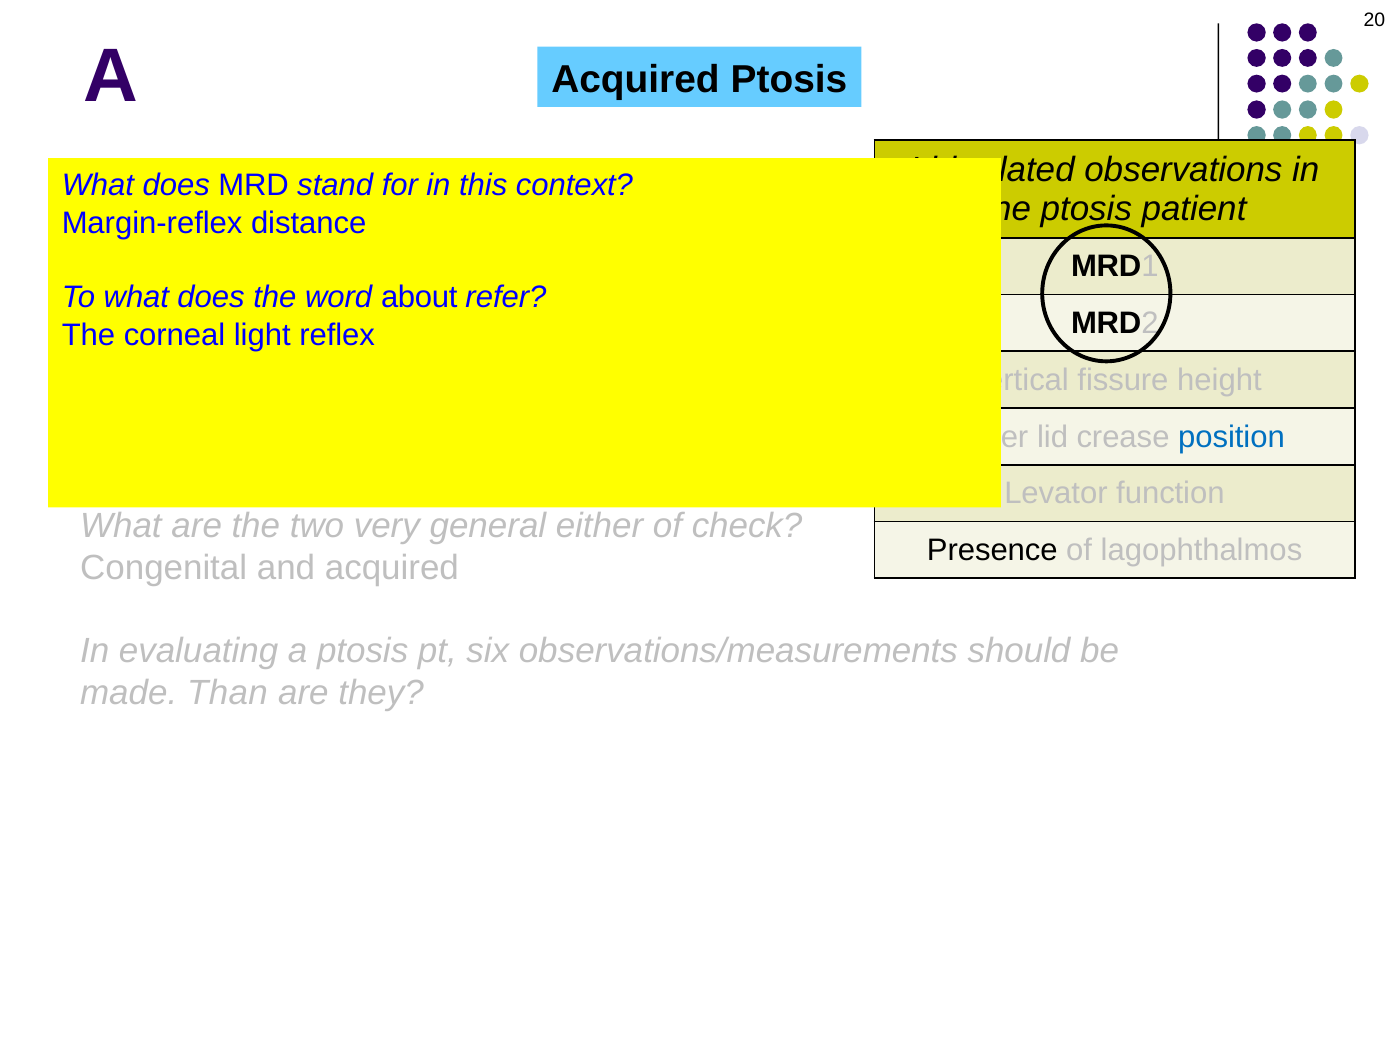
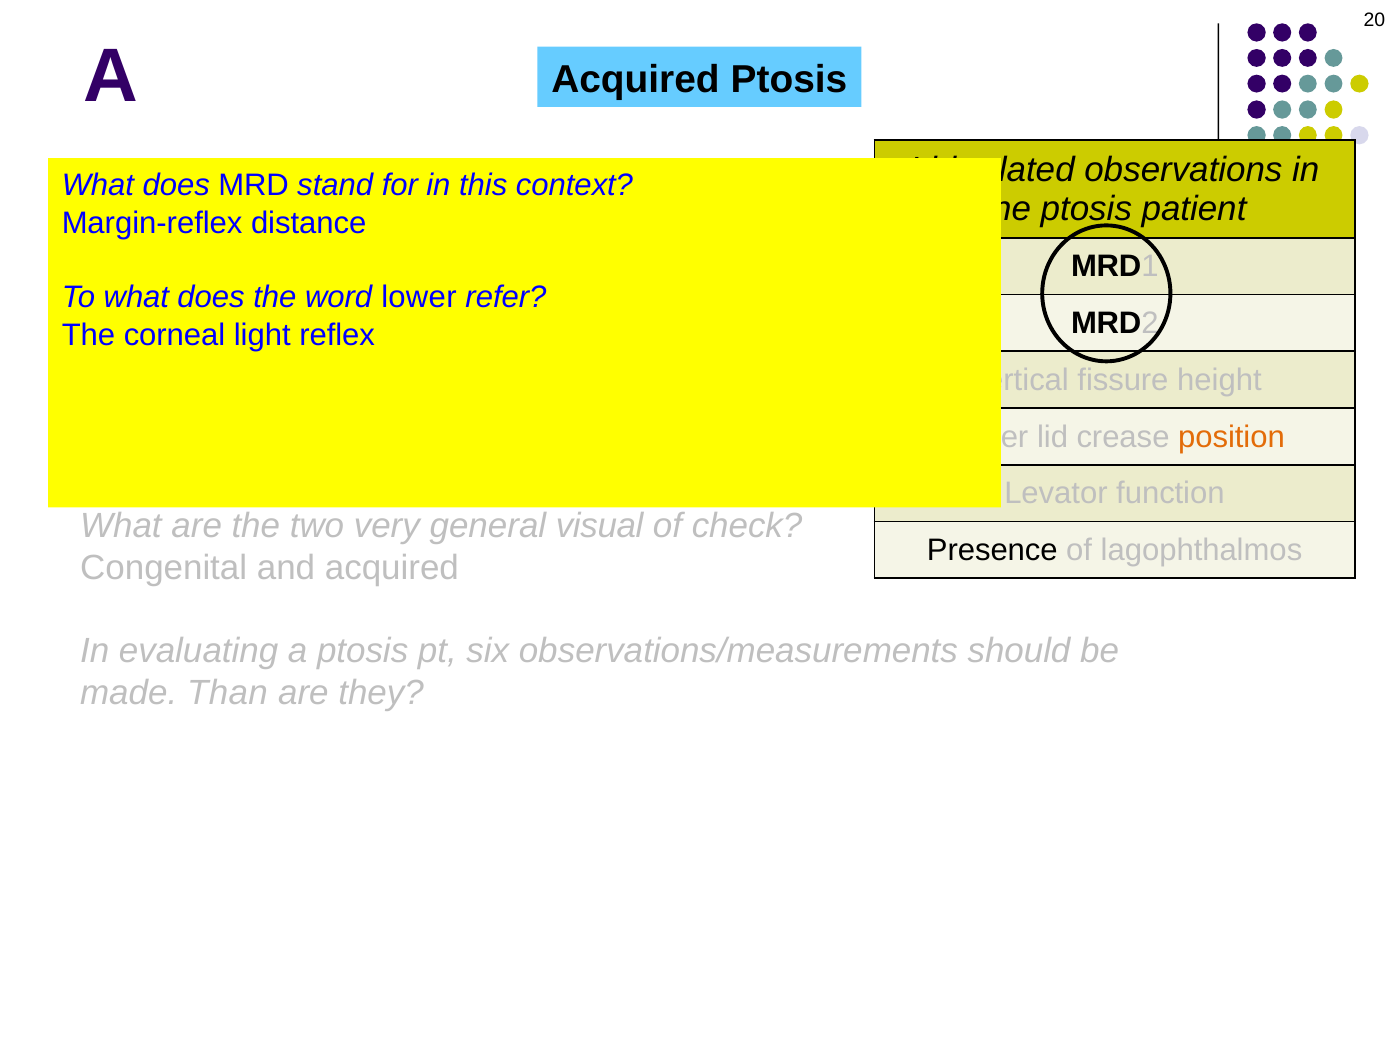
about: about -> lower (419, 298)
position colour: blue -> orange (1231, 437)
either: either -> visual (600, 526)
